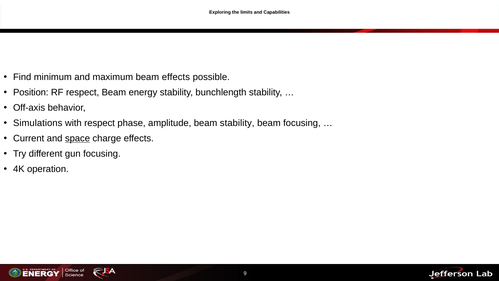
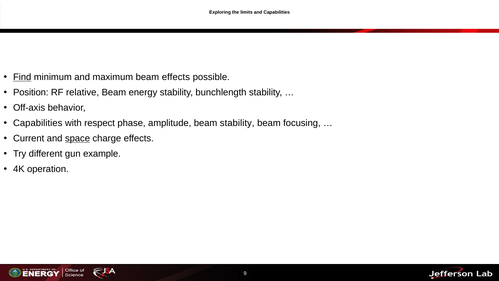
Find underline: none -> present (22, 77)
RF respect: respect -> relative (83, 92)
Simulations: Simulations -> Capabilities (38, 123)
gun focusing: focusing -> example (102, 154)
